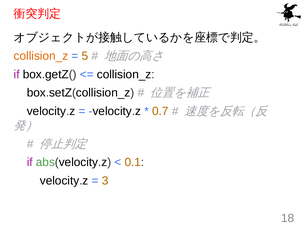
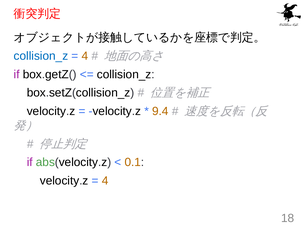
collision_z colour: orange -> blue (41, 56)
5: 5 -> 4 (85, 56)
0.7: 0.7 -> 9.4 (160, 111)
3: 3 -> 4 (105, 181)
